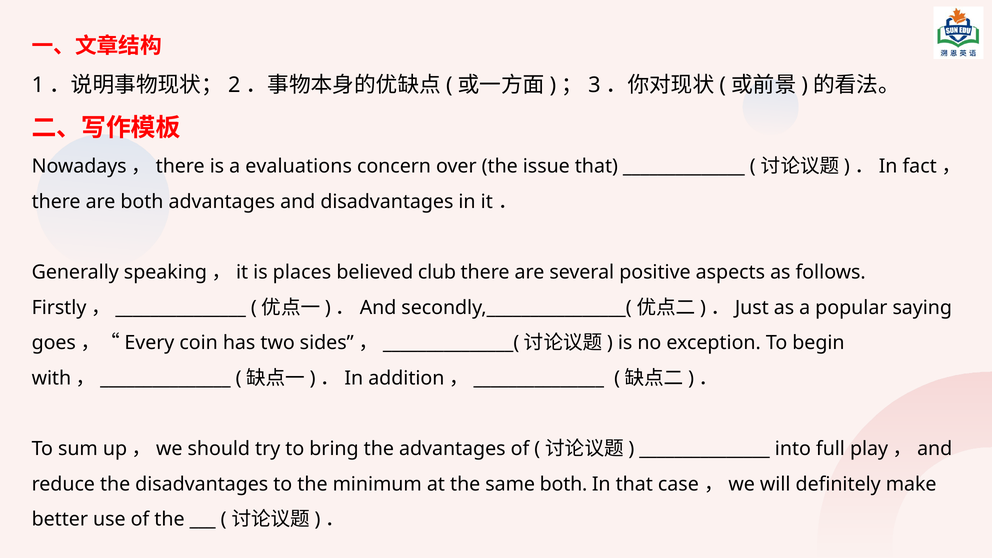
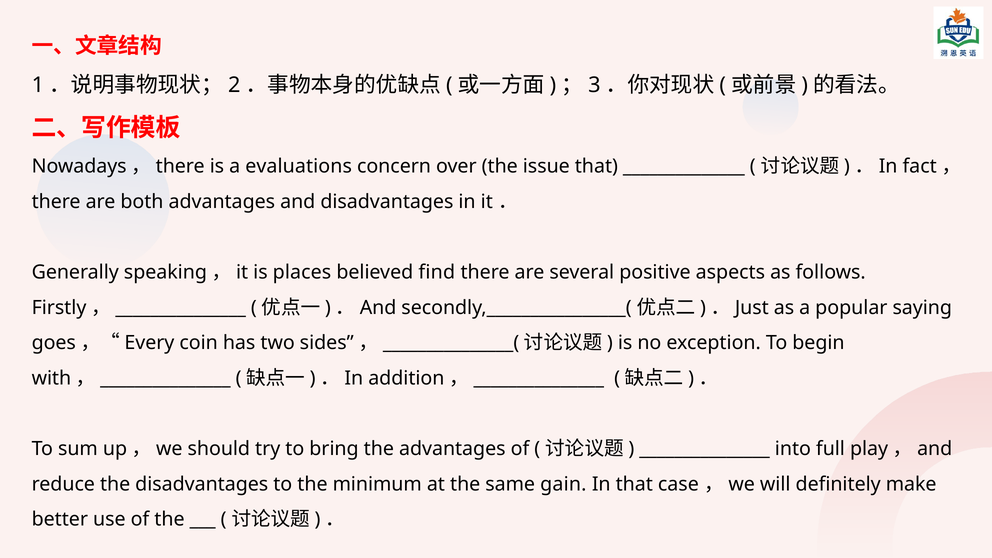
club: club -> find (437, 272)
same both: both -> gain (563, 484)
